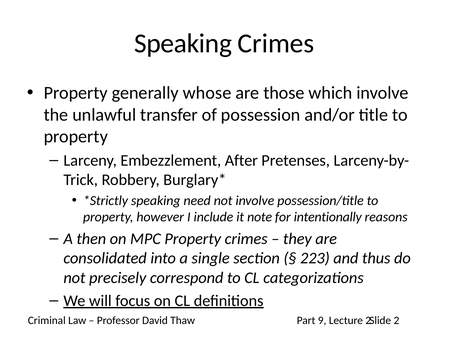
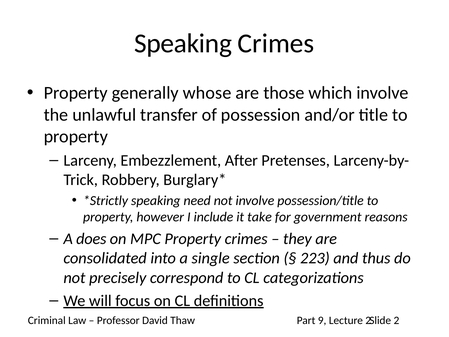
note: note -> take (260, 217)
intentionally: intentionally -> government (328, 217)
then: then -> does (91, 239)
